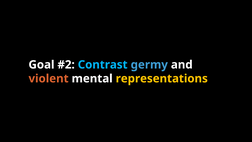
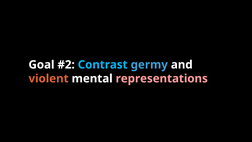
representations colour: yellow -> pink (162, 78)
